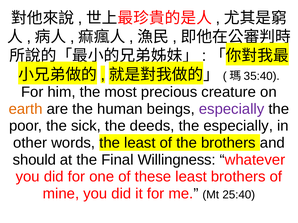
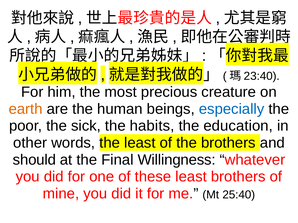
35:40: 35:40 -> 23:40 (262, 76)
especially colour: purple -> blue (232, 109)
deeds: deeds -> habits (152, 126)
the especially: especially -> education (238, 126)
